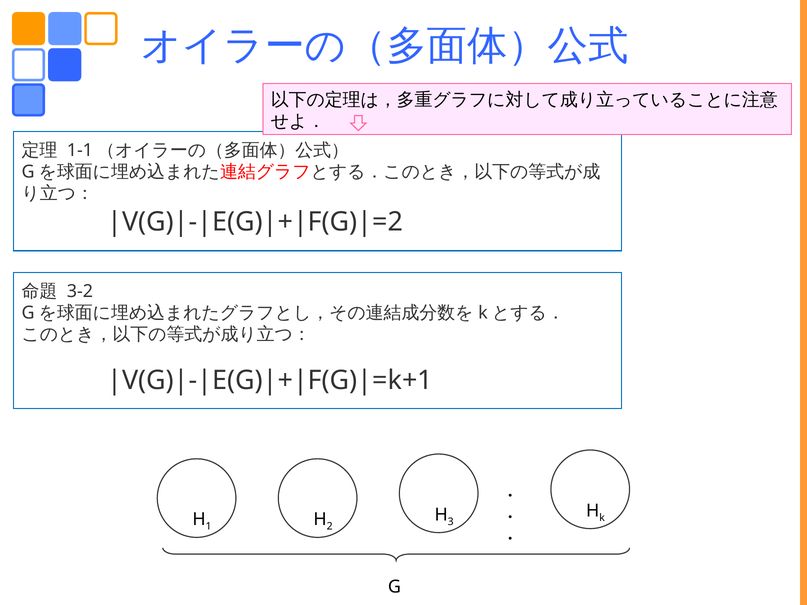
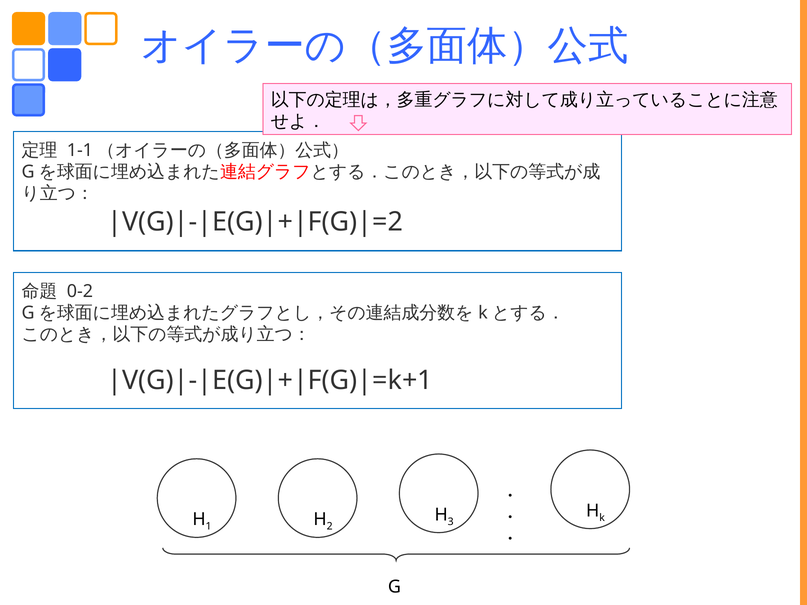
3-2: 3-2 -> 0-2 (80, 291)
